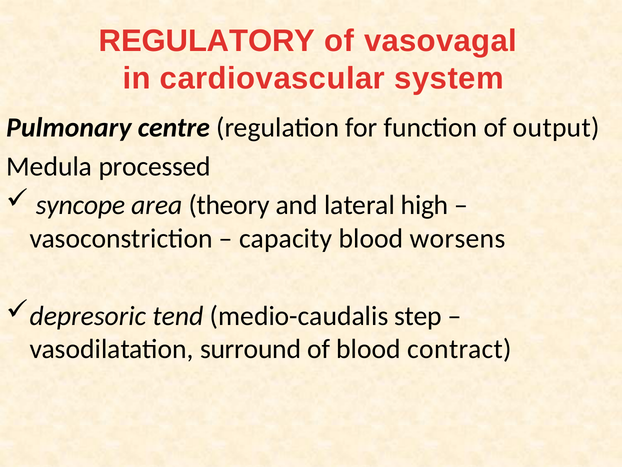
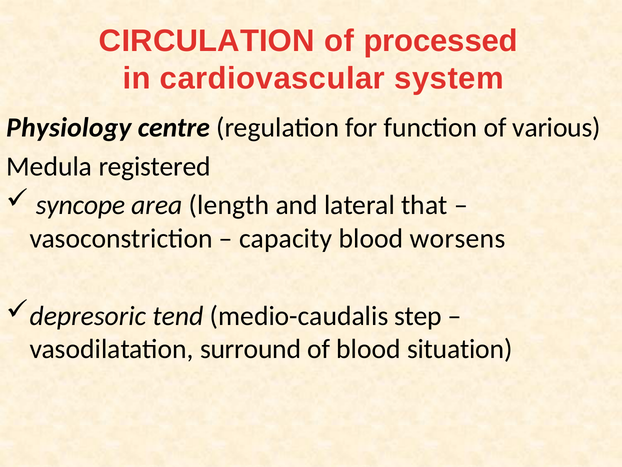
REGULATORY: REGULATORY -> CIRCULATION (207, 41)
vasovagal: vasovagal -> processed (441, 41)
Pulmonary: Pulmonary -> Physiology (69, 128)
output: output -> various (556, 128)
processed: processed -> registered (155, 166)
theory: theory -> length (229, 205)
high: high -> that (424, 205)
contract: contract -> situation (460, 349)
